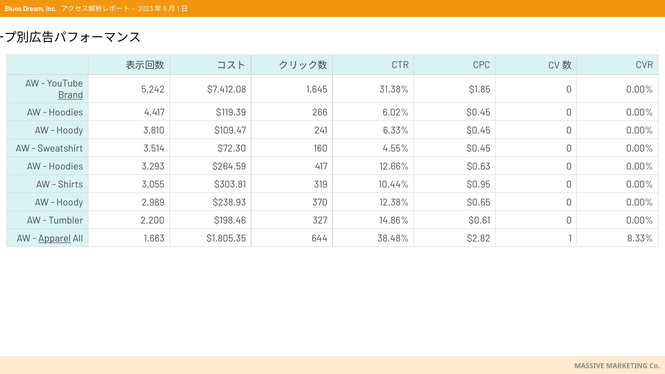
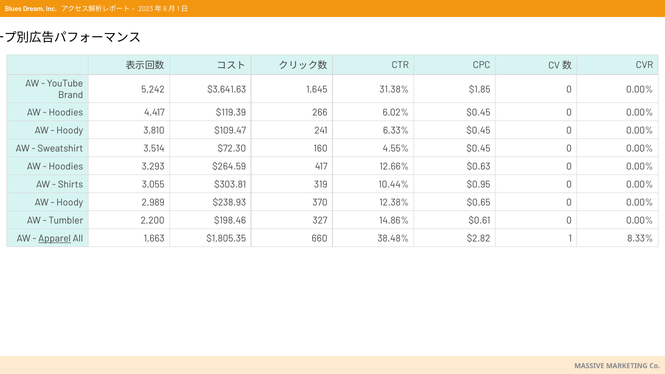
$7,412.08: $7,412.08 -> $3,641.63 (227, 89)
Brand underline: present -> none (71, 95)
644: 644 -> 660 (320, 239)
